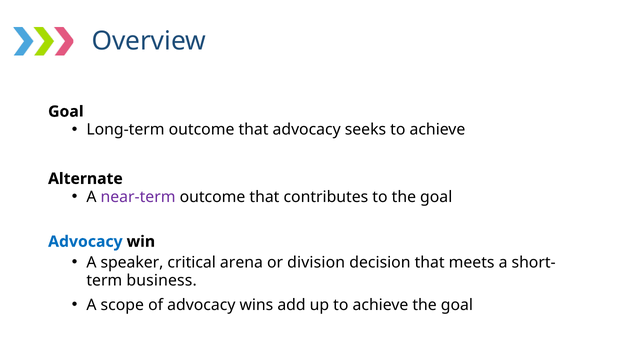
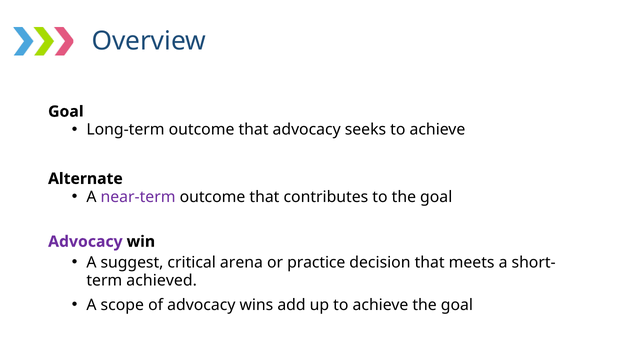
Advocacy colour: blue -> purple (85, 242)
speaker: speaker -> suggest (132, 262)
division: division -> practice (316, 262)
business: business -> achieved (162, 281)
